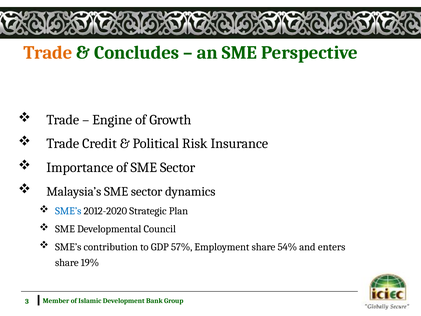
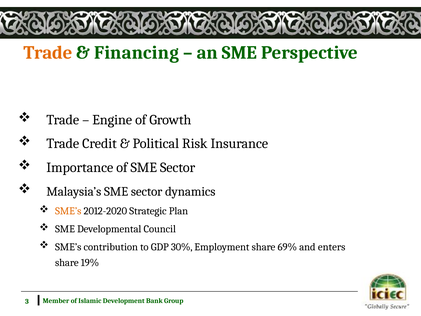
Concludes: Concludes -> Financing (137, 53)
SME’s colour: blue -> orange (68, 211)
57%: 57% -> 30% (182, 247)
54%: 54% -> 69% (287, 247)
